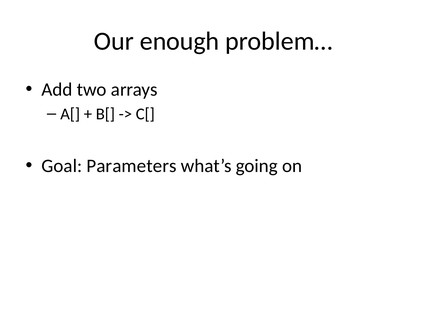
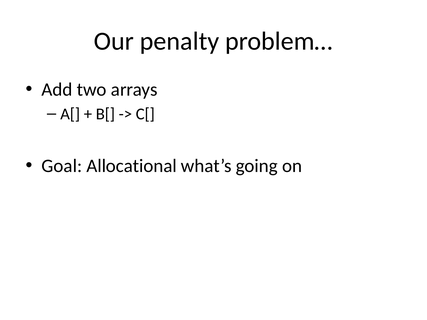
enough: enough -> penalty (180, 41)
Parameters: Parameters -> Allocational (132, 166)
